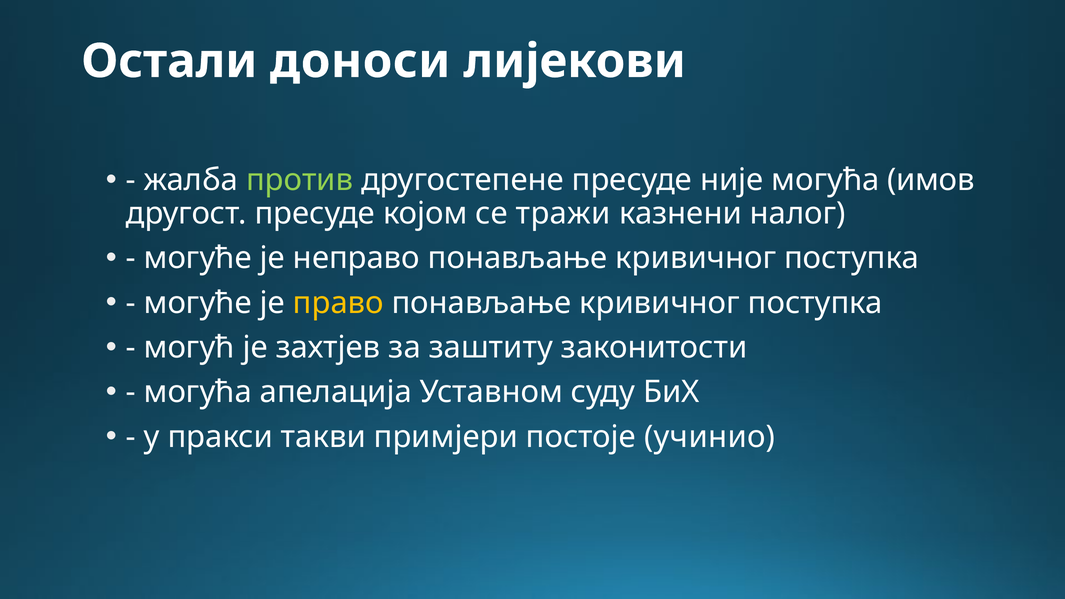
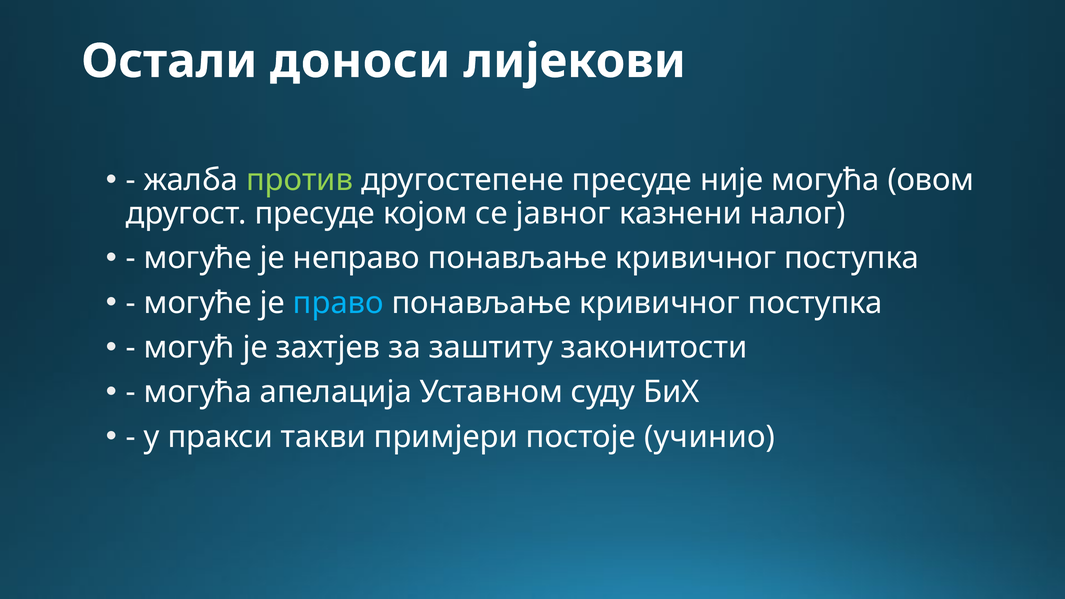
имов: имов -> овом (931, 180)
тражи: тражи -> јавног (563, 214)
право colour: yellow -> light blue (338, 303)
